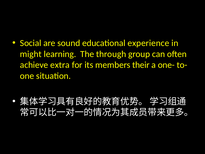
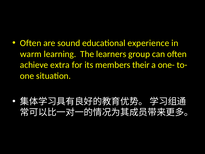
Social: Social -> Often (31, 43)
might: might -> warm (31, 54)
through: through -> learners (111, 54)
